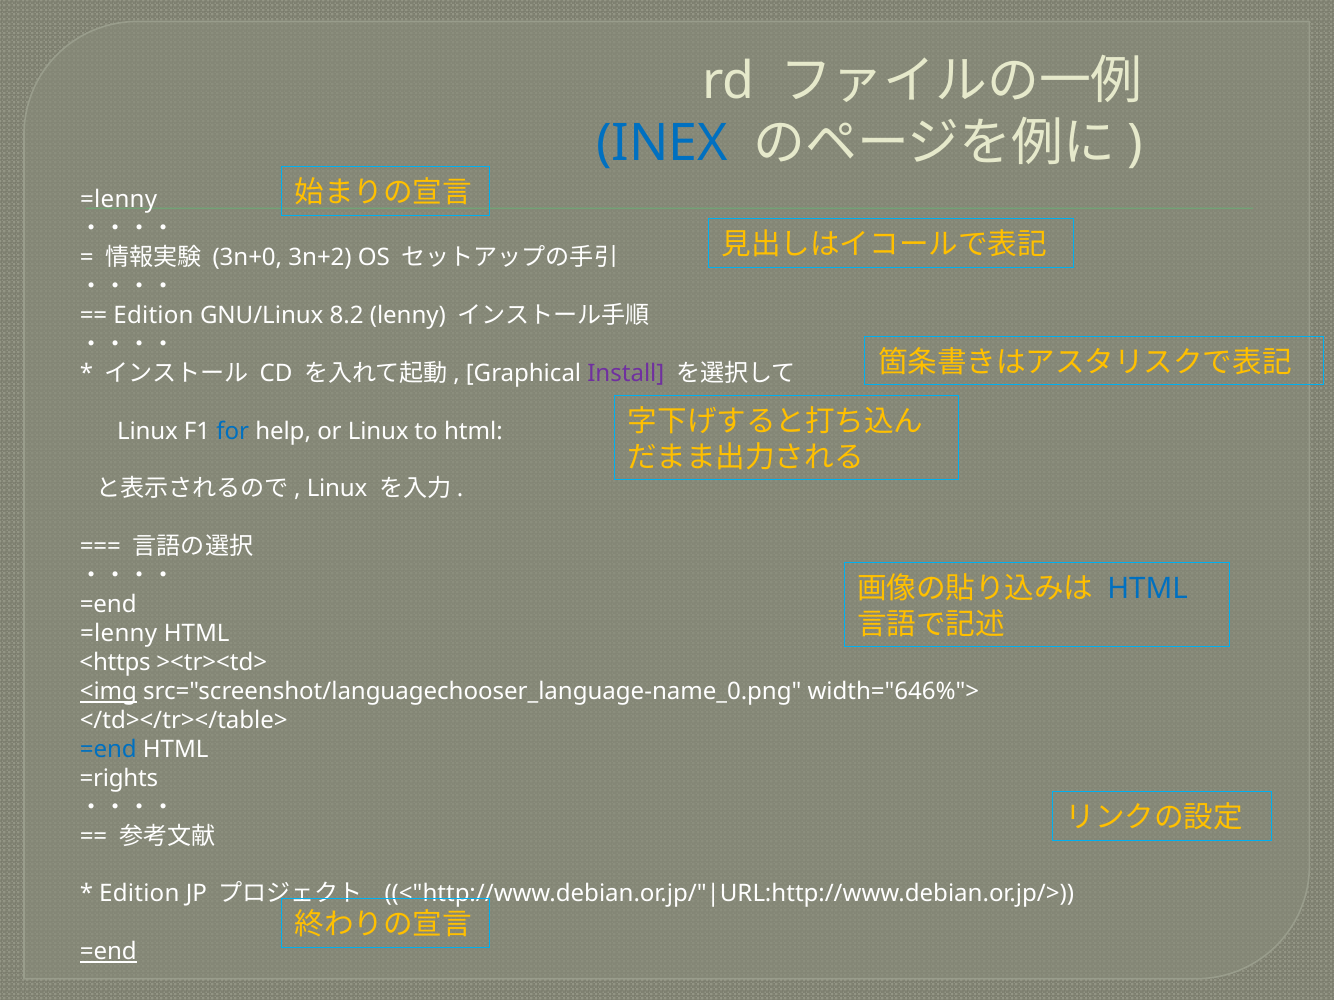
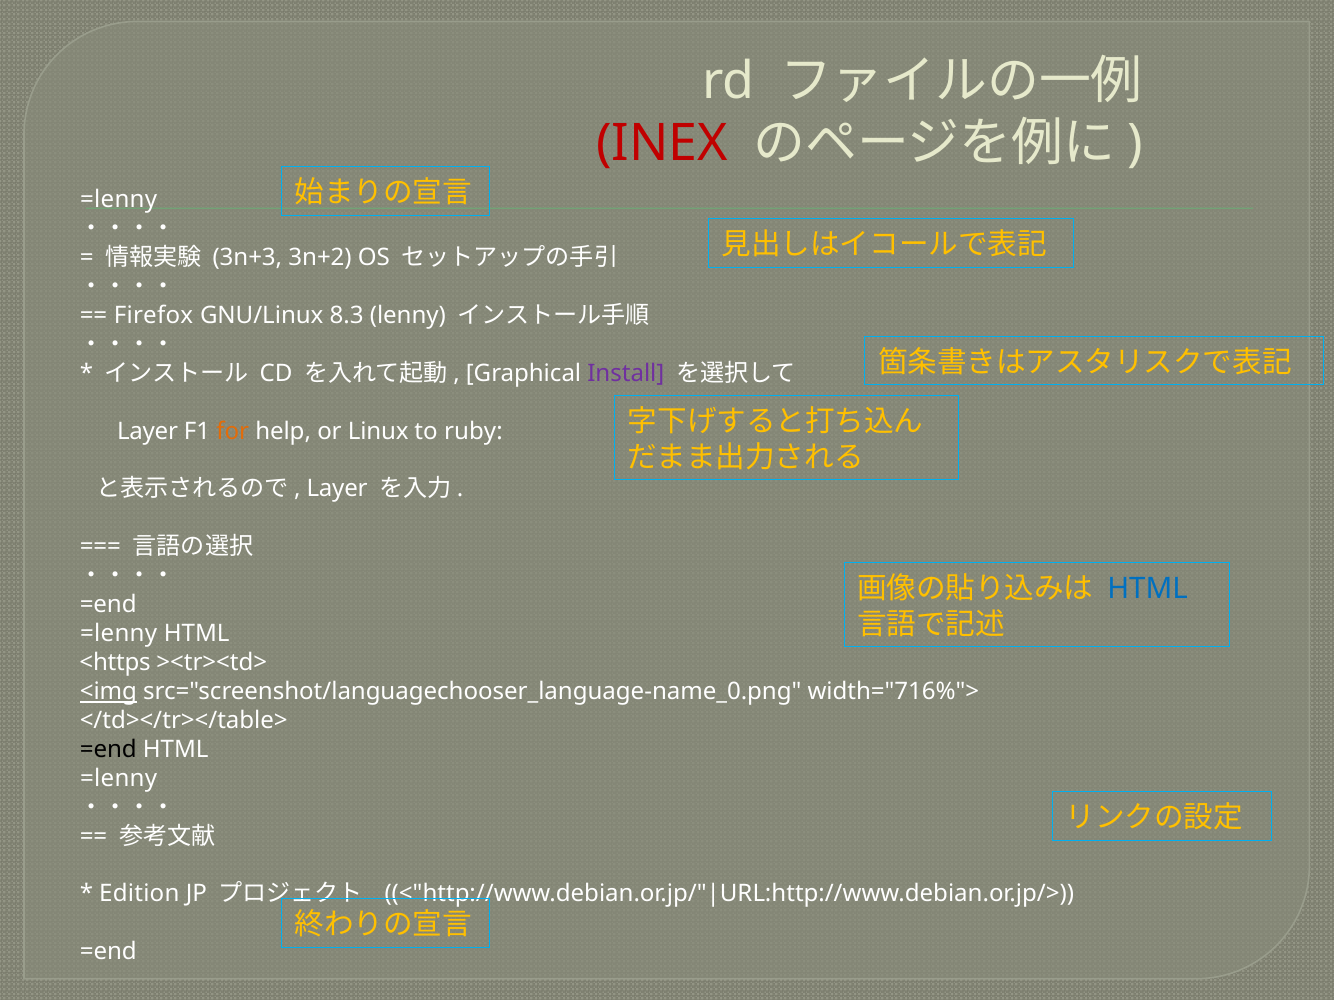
INEX colour: blue -> red (662, 144)
3n+0: 3n+0 -> 3n+3 (247, 258)
Edition: Edition -> Firefox (154, 316)
8.2: 8.2 -> 8.3 (347, 316)
Linux: Linux -> Layer (148, 431)
for colour: blue -> orange (233, 431)
to html: html -> ruby (473, 431)
Linux: Linux -> Layer (337, 489)
width="646%">: width="646%"> -> width="716%"> (893, 692)
=end colour: blue -> black (108, 750)
=rights: =rights -> =lenny (119, 779)
=end underline: present -> none (108, 952)
